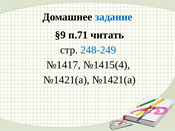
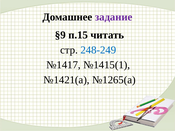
задание colour: blue -> purple (114, 17)
п.71: п.71 -> п.15 (78, 35)
№1415(4: №1415(4 -> №1415(1 (107, 65)
№1421(а №1421(а: №1421(а -> №1265(а (114, 80)
